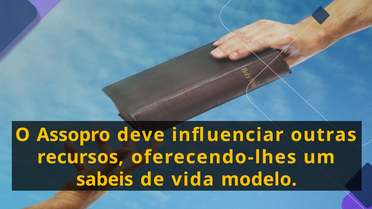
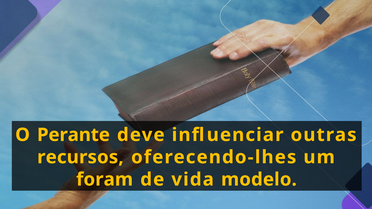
Assopro: Assopro -> Perante (73, 135)
sabeis: sabeis -> foram (105, 180)
